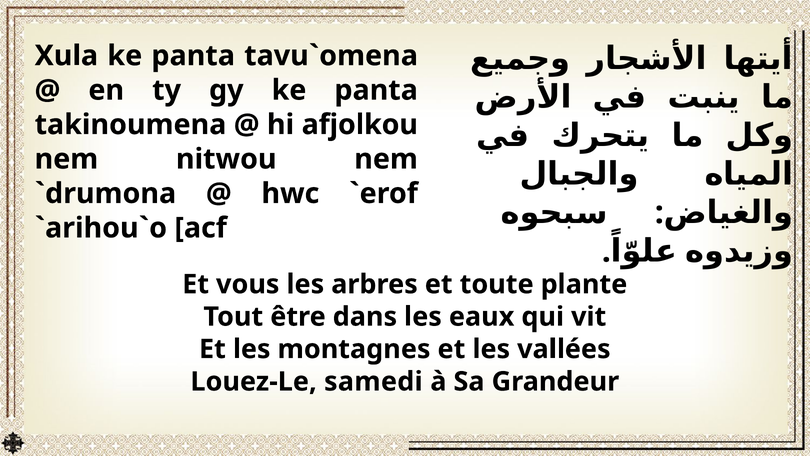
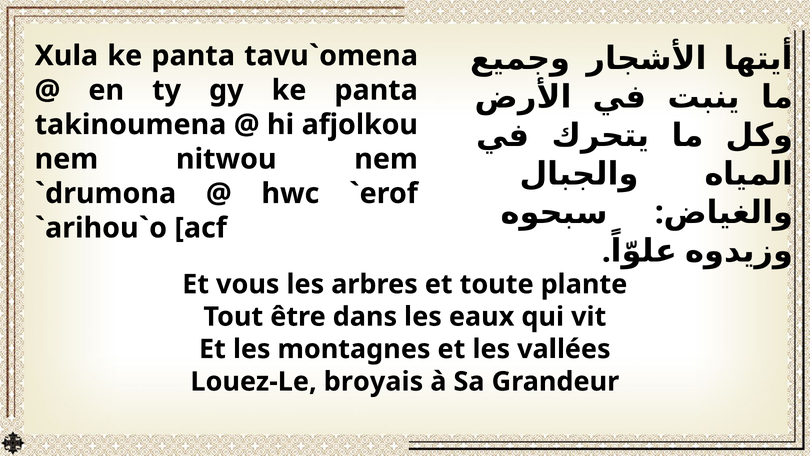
samedi: samedi -> broyais (373, 381)
